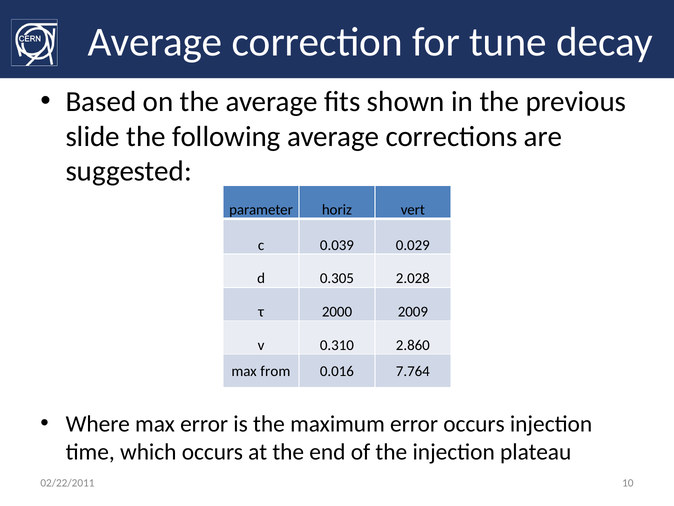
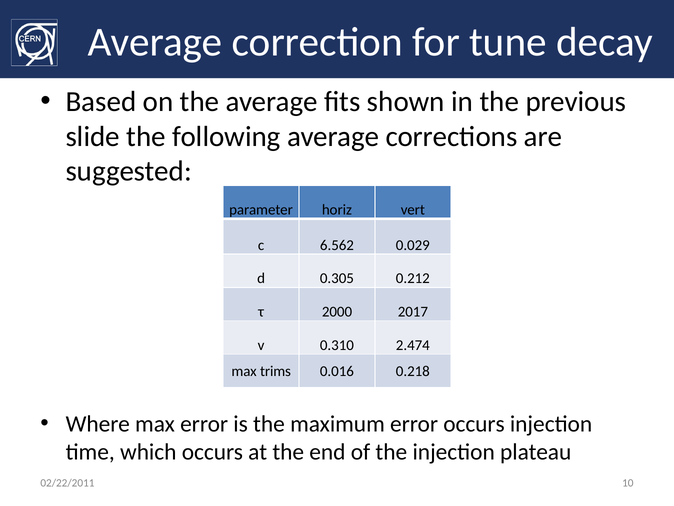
0.039: 0.039 -> 6.562 (337, 245)
2.028: 2.028 -> 0.212 (413, 278)
2009: 2009 -> 2017 (413, 312)
2.860: 2.860 -> 2.474 (413, 345)
from: from -> trims (276, 371)
7.764: 7.764 -> 0.218 (413, 371)
